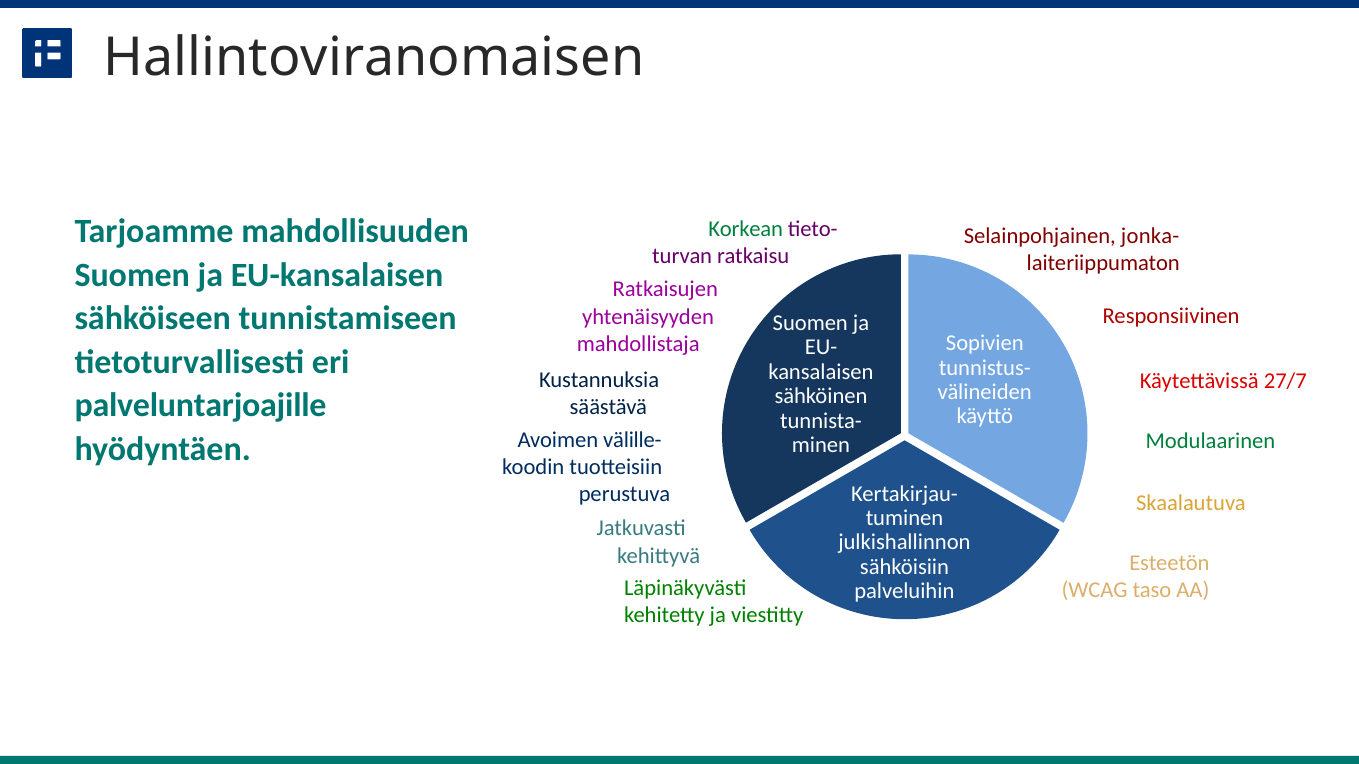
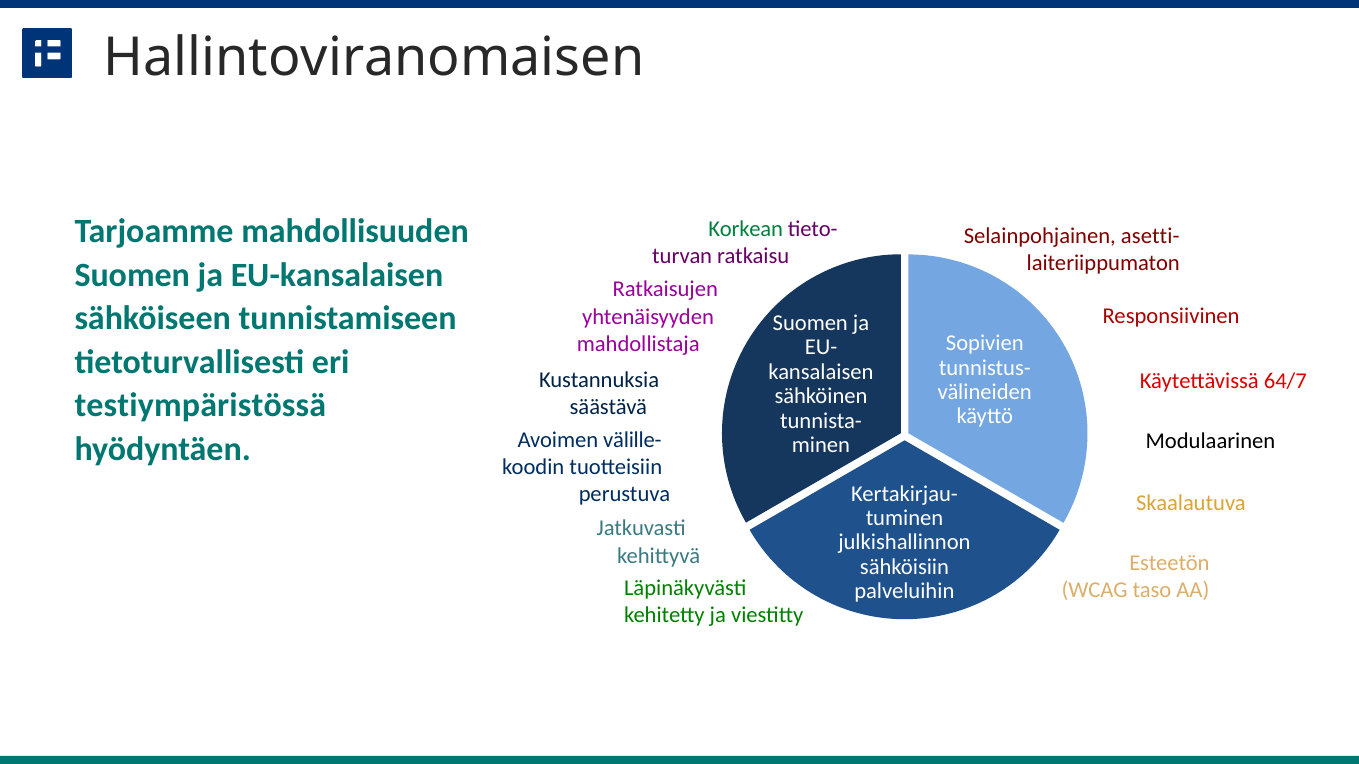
jonka-: jonka- -> asetti- (1150, 236)
27/7: 27/7 -> 64/7 (1285, 381)
palveluntarjoajille: palveluntarjoajille -> testiympäristössä (200, 406)
Modulaarinen colour: green -> black (1210, 442)
